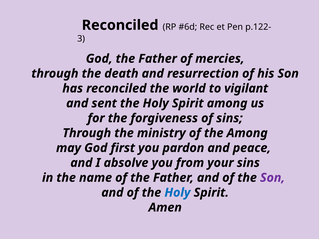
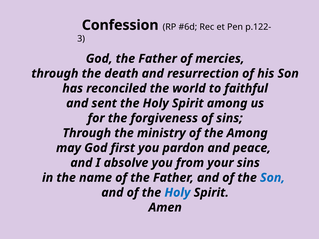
Reconciled: Reconciled -> Confession (120, 25)
vigilant: vigilant -> faithful (246, 88)
Son colour: purple -> blue (272, 178)
